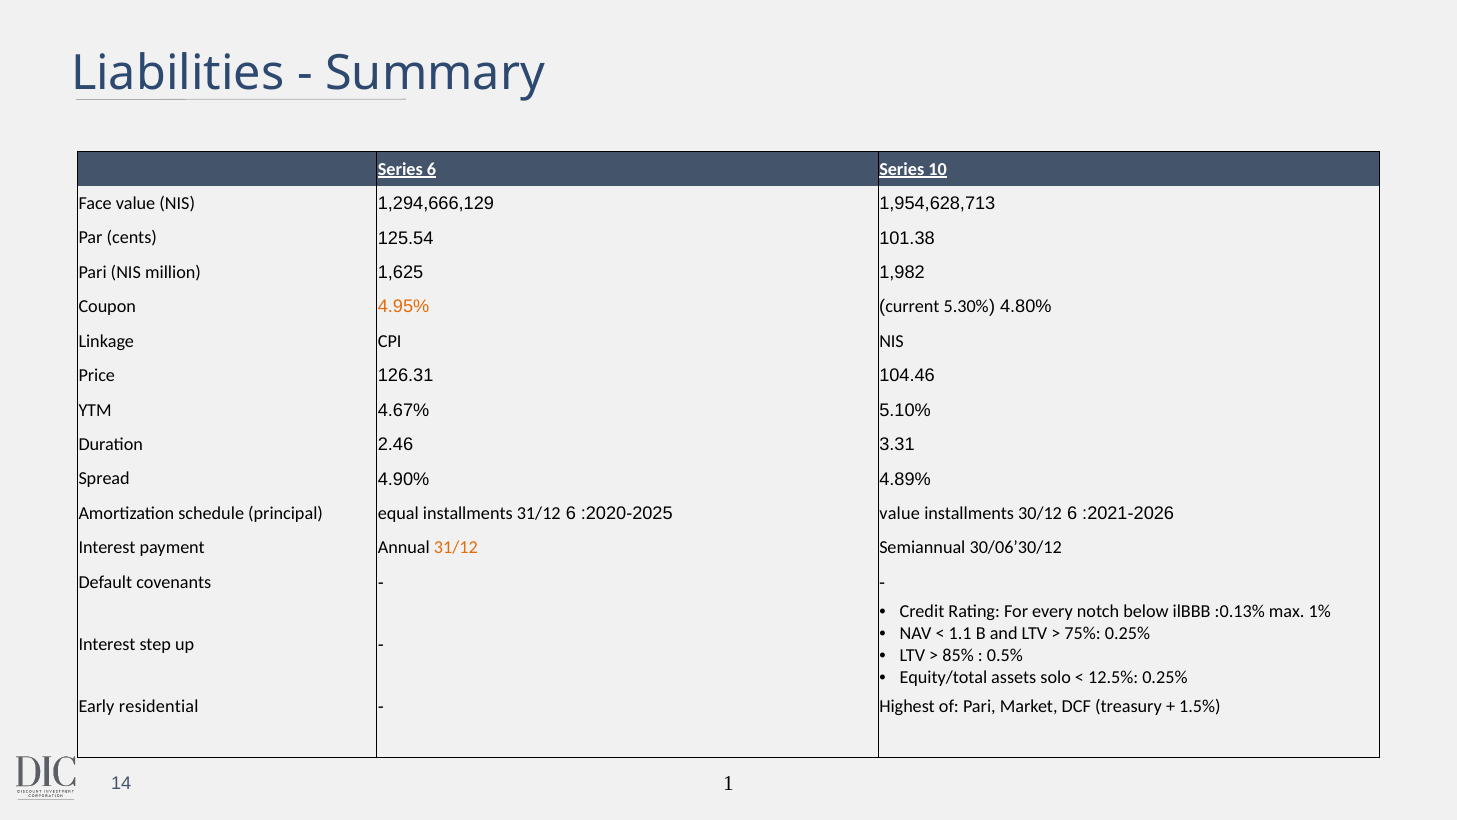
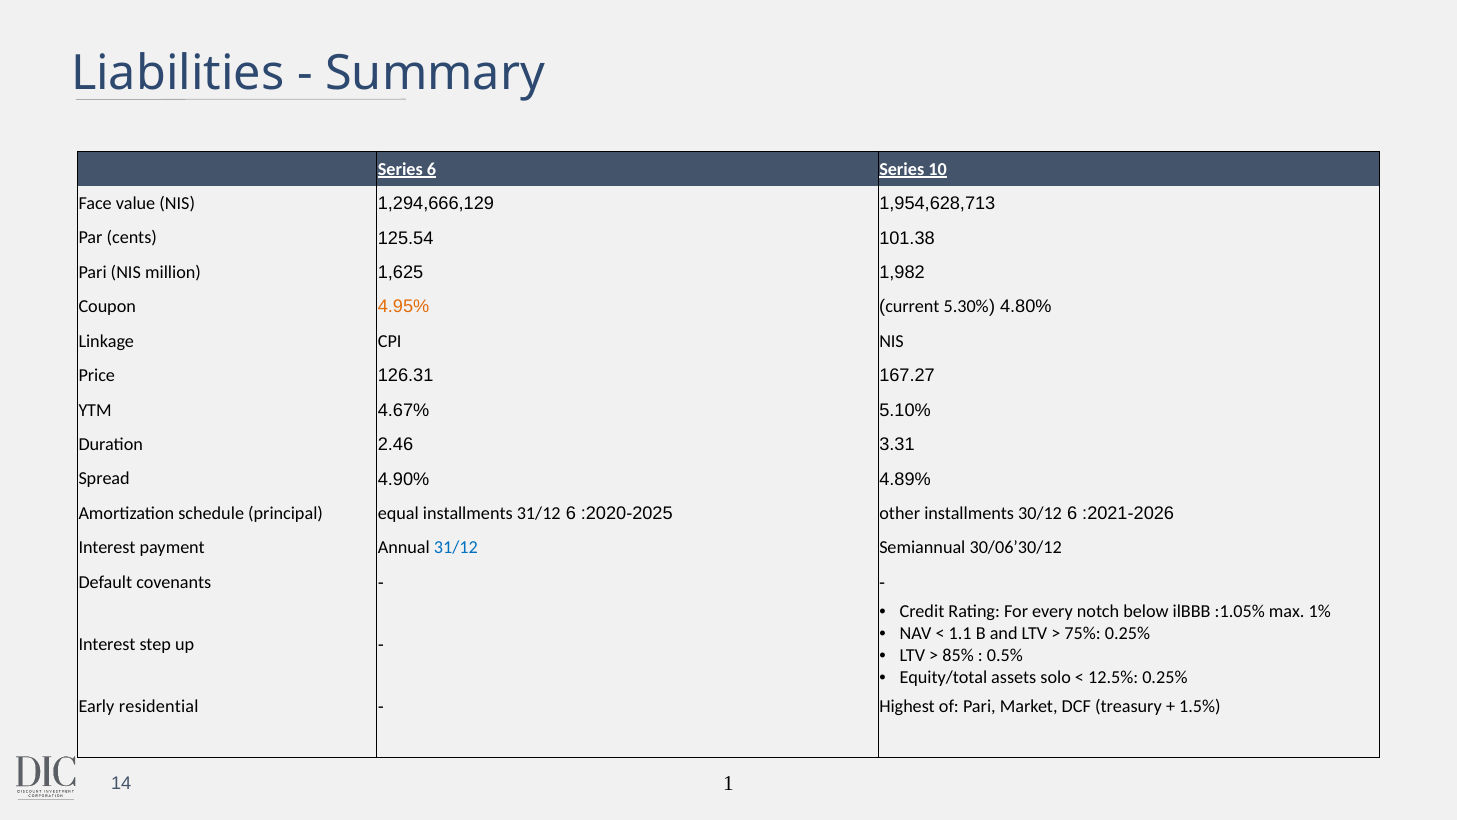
104.46: 104.46 -> 167.27 (907, 376)
value: value -> other (900, 513)
31/12 colour: orange -> blue (456, 548)
:0.13%: :0.13% -> :1.05% (1240, 611)
